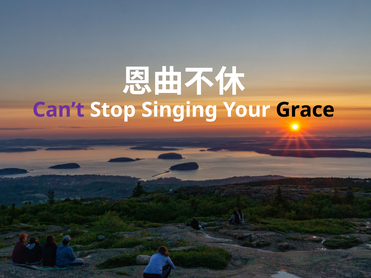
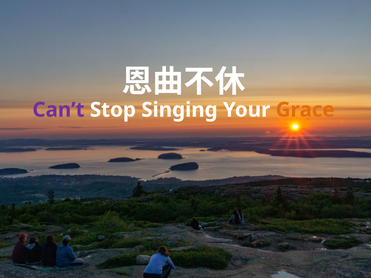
Grace colour: black -> orange (305, 110)
